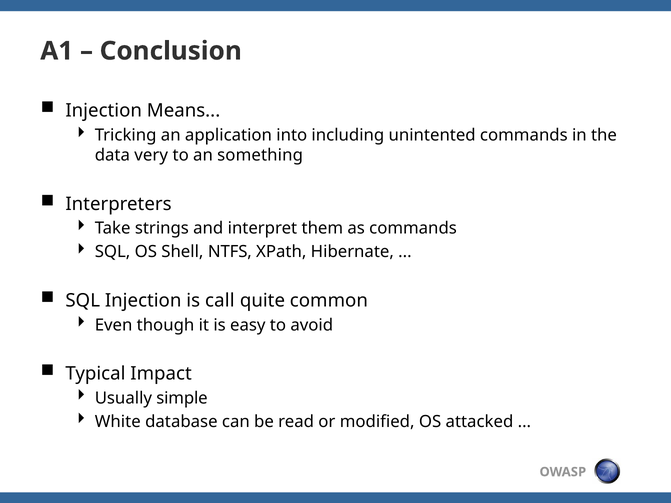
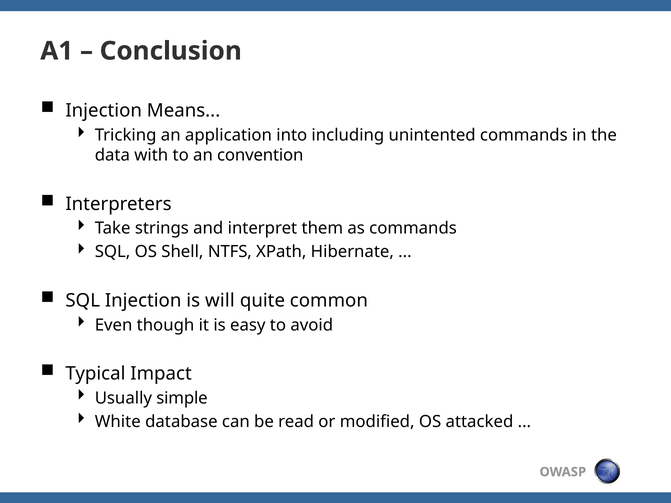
very: very -> with (151, 156)
something: something -> convention (260, 156)
call: call -> will (220, 301)
